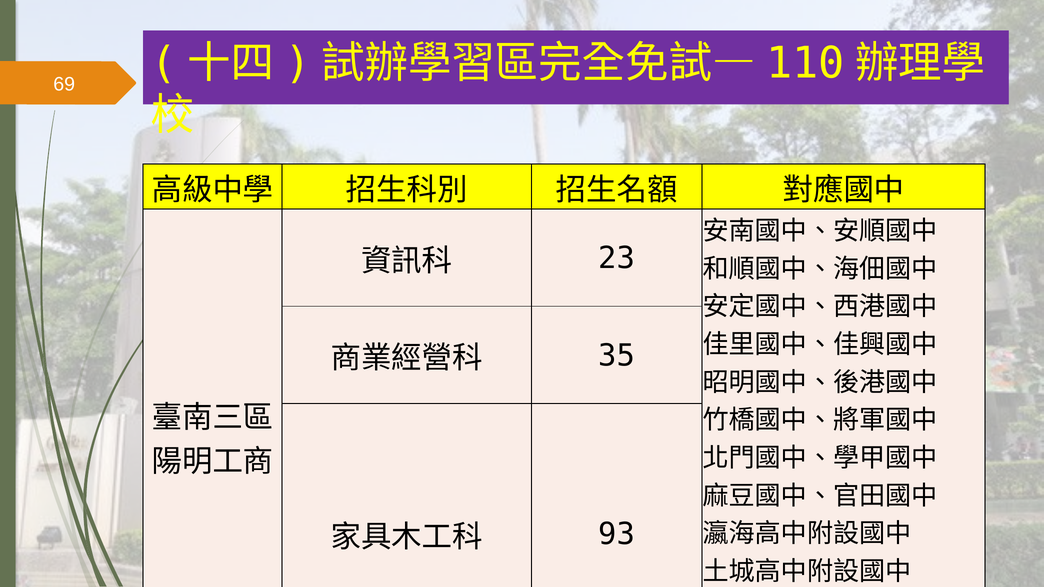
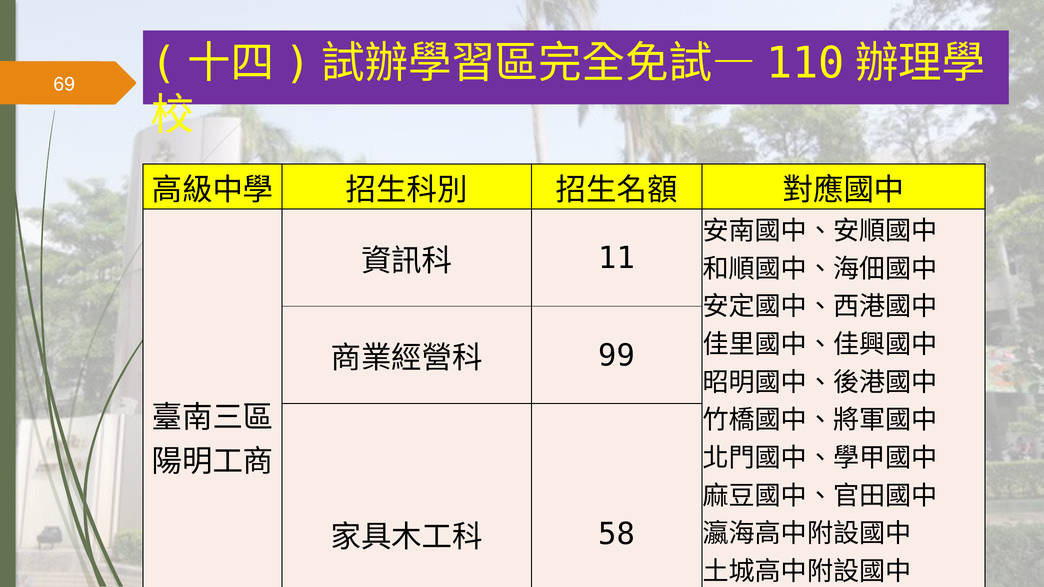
23: 23 -> 11 (617, 258)
35: 35 -> 99 (617, 356)
93: 93 -> 58 (617, 535)
